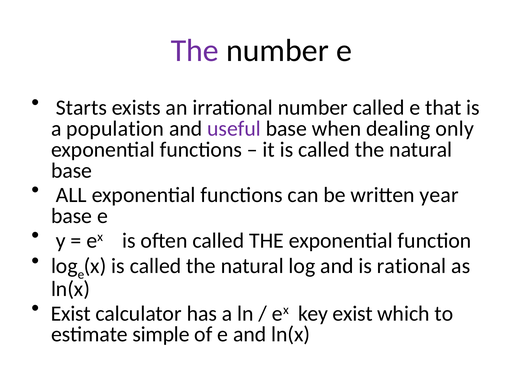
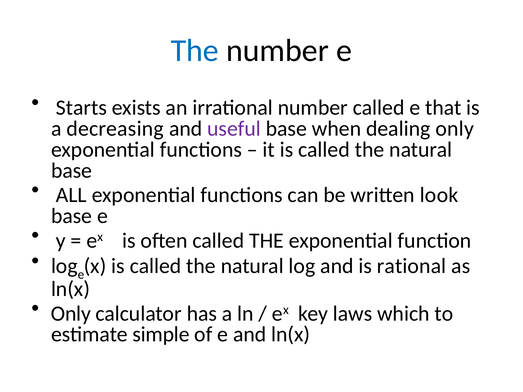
The colour: purple -> blue (195, 51)
population: population -> decreasing (115, 129)
year: year -> look (439, 195)
Exist: Exist -> Only (71, 314)
key exist: exist -> laws (353, 314)
